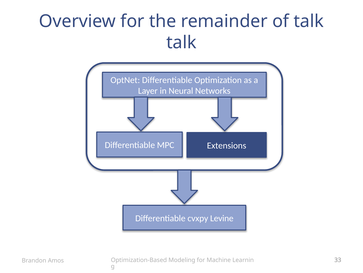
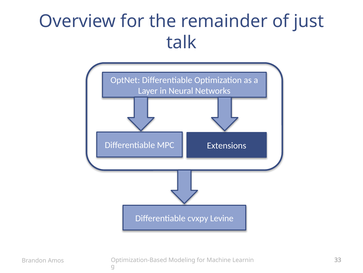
of talk: talk -> just (309, 21)
